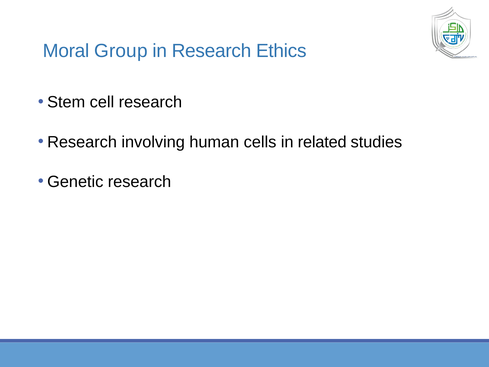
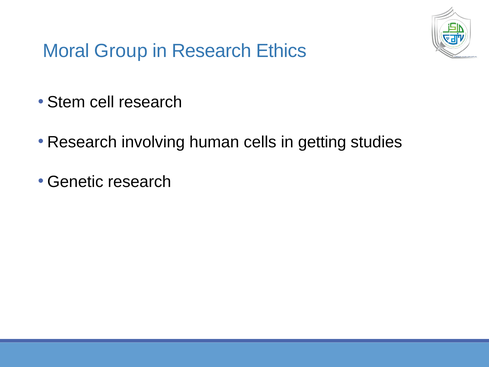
related: related -> getting (322, 142)
